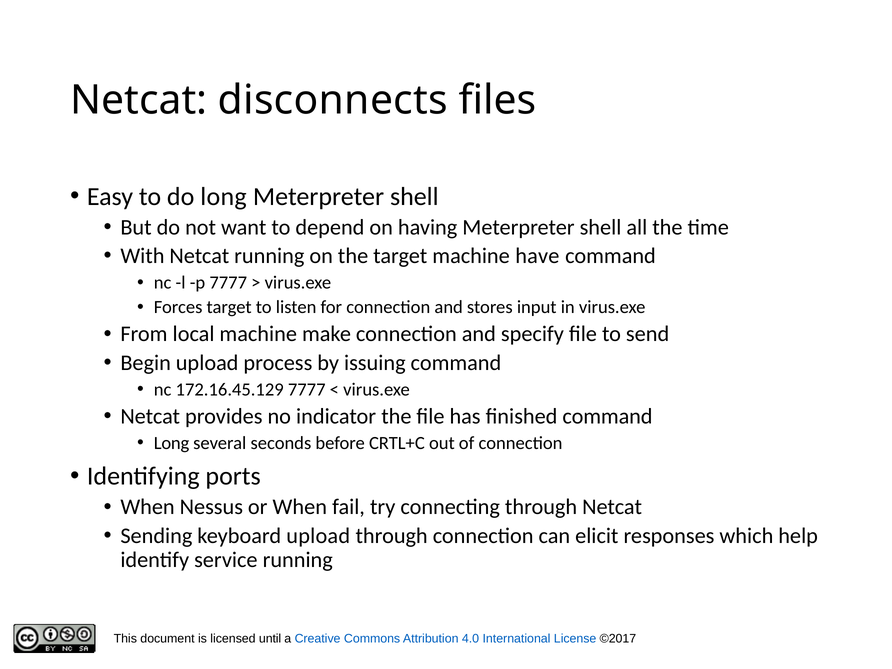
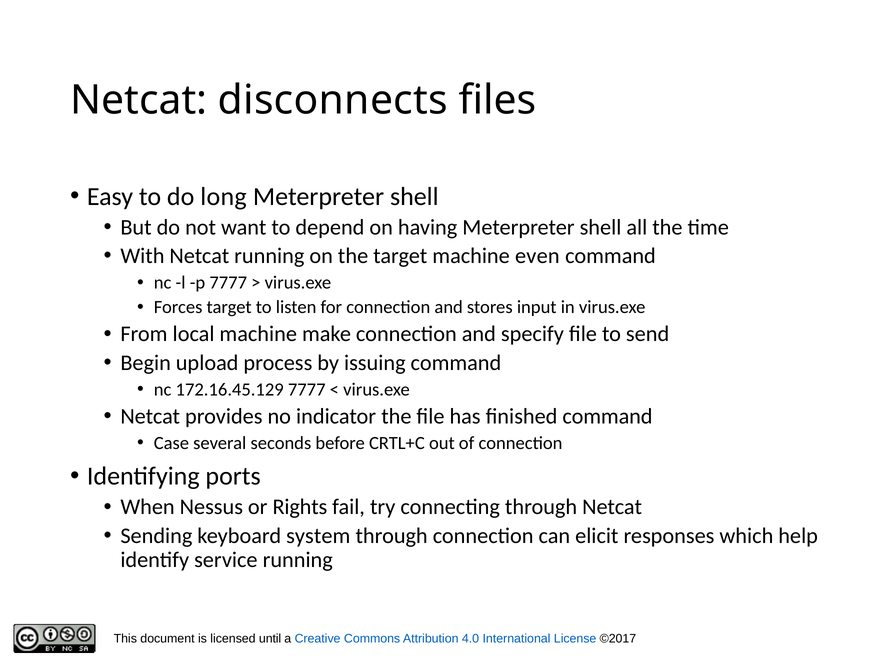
have: have -> even (537, 256)
Long: Long -> Case (171, 443)
or When: When -> Rights (300, 507)
keyboard upload: upload -> system (318, 536)
